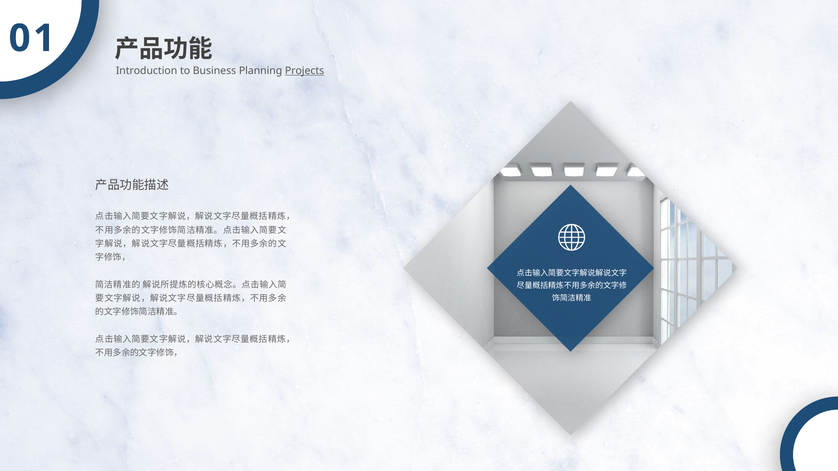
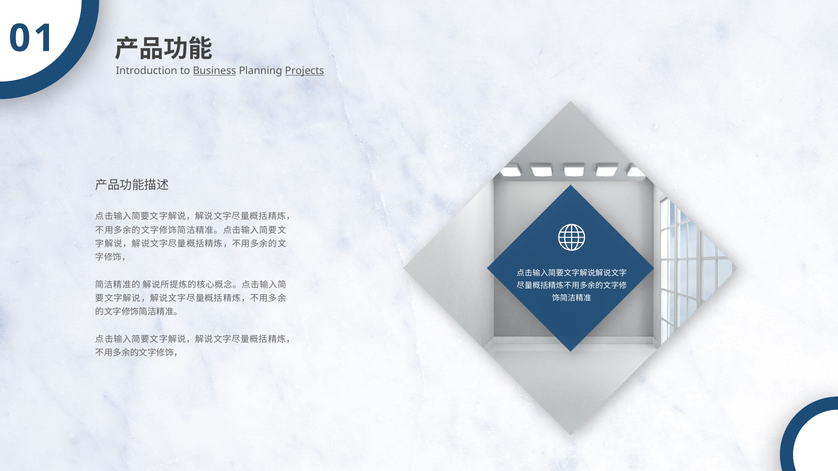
Business underline: none -> present (214, 71)
